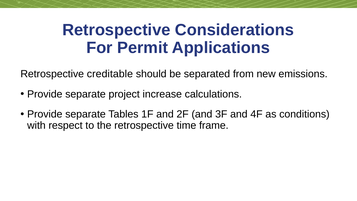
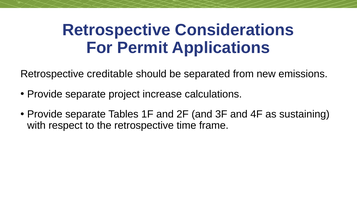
conditions: conditions -> sustaining (304, 114)
